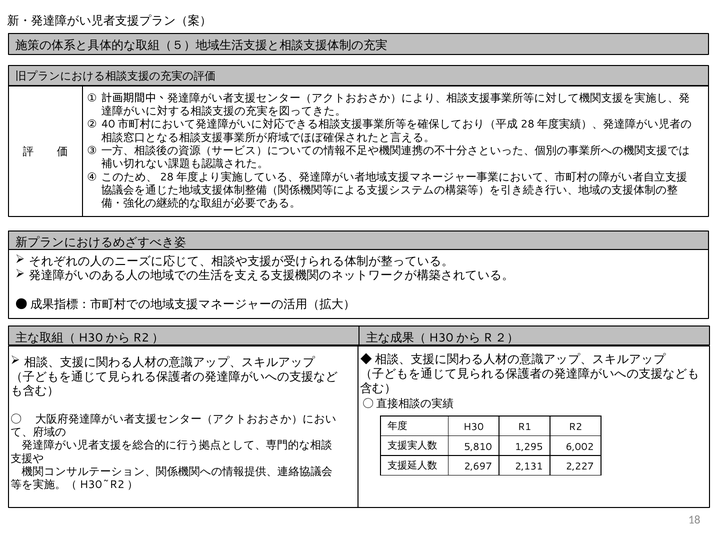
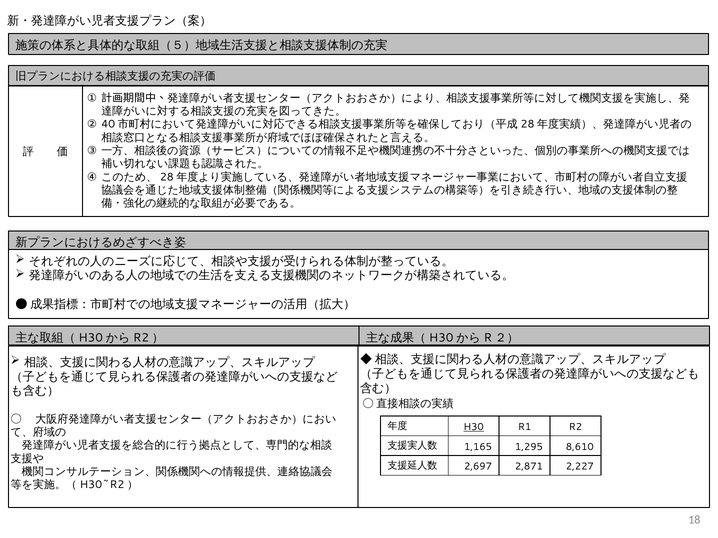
H30 underline: none -> present (474, 428)
5,810: 5,810 -> 1,165 (478, 447)
6,002: 6,002 -> 8,610 (580, 447)
2,131: 2,131 -> 2,871 (529, 467)
